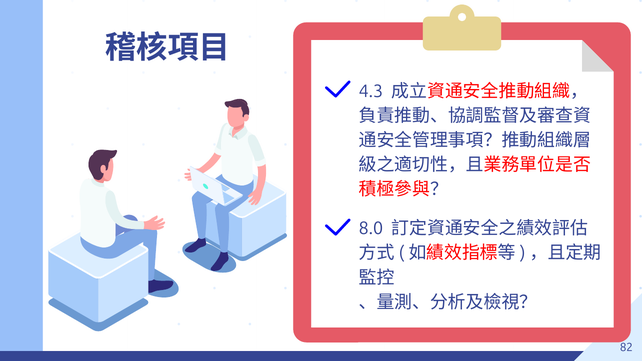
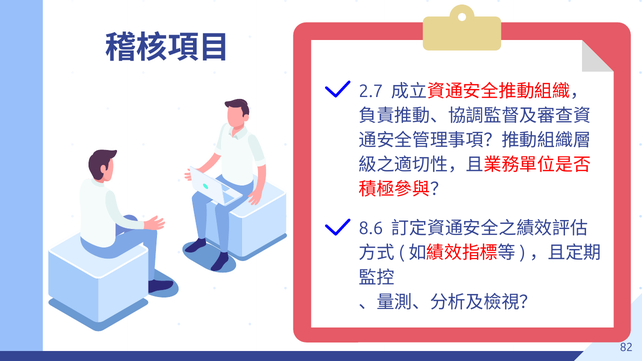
4.3: 4.3 -> 2.7 (371, 91)
8.0: 8.0 -> 8.6 (371, 229)
